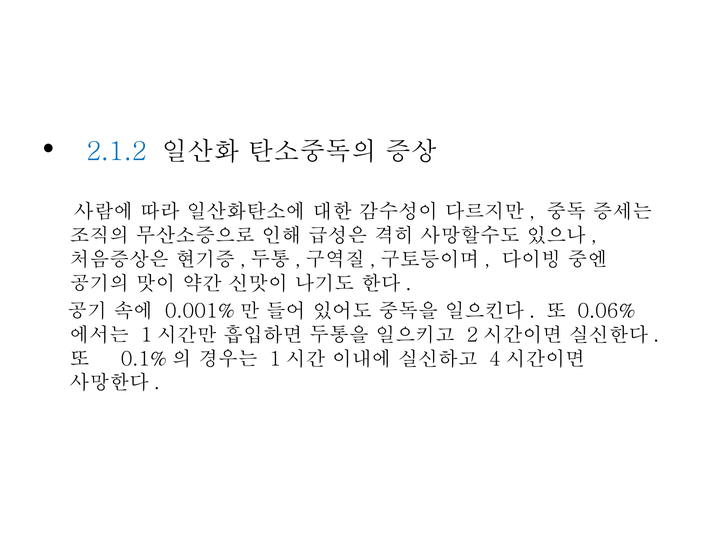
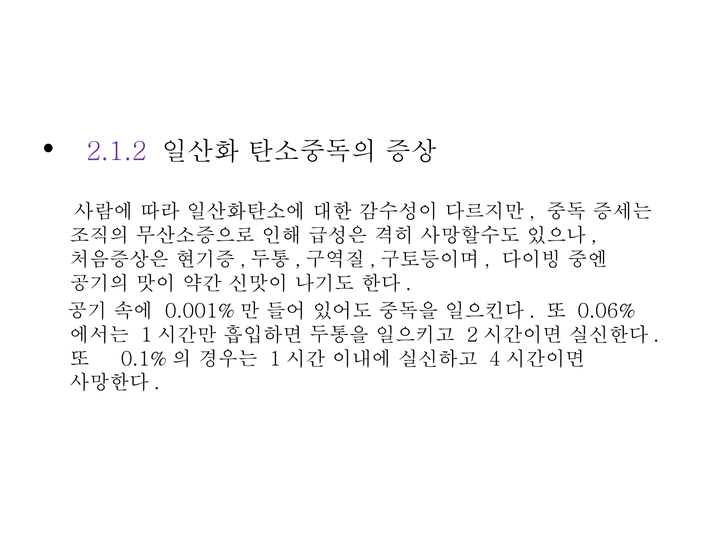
2.1.2 colour: blue -> purple (117, 152)
